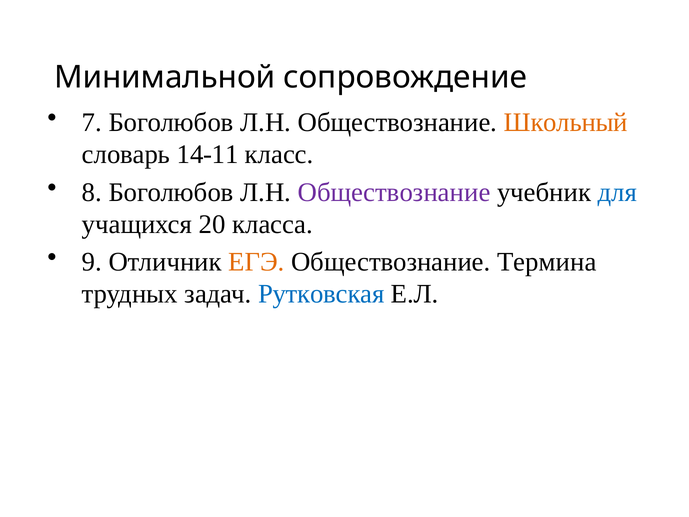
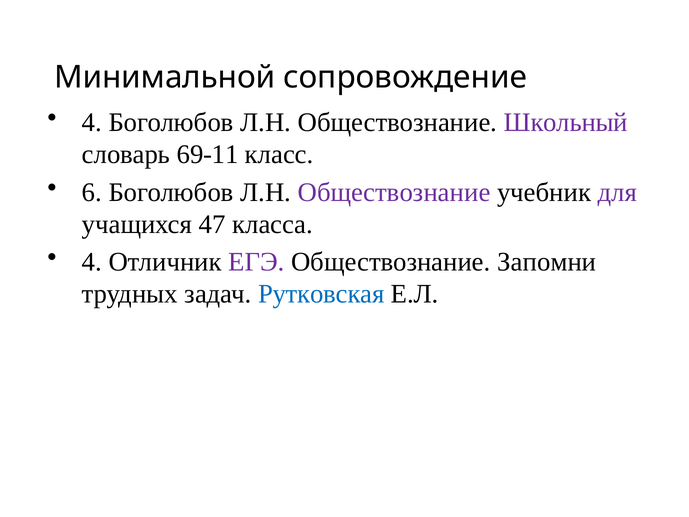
7: 7 -> 4 (92, 122)
Школьный colour: orange -> purple (566, 122)
14-11: 14-11 -> 69-11 (208, 155)
8: 8 -> 6 (92, 192)
для colour: blue -> purple (617, 192)
20: 20 -> 47 (212, 224)
9: 9 -> 4 (92, 262)
ЕГЭ colour: orange -> purple (256, 262)
Термина: Термина -> Запомни (547, 262)
